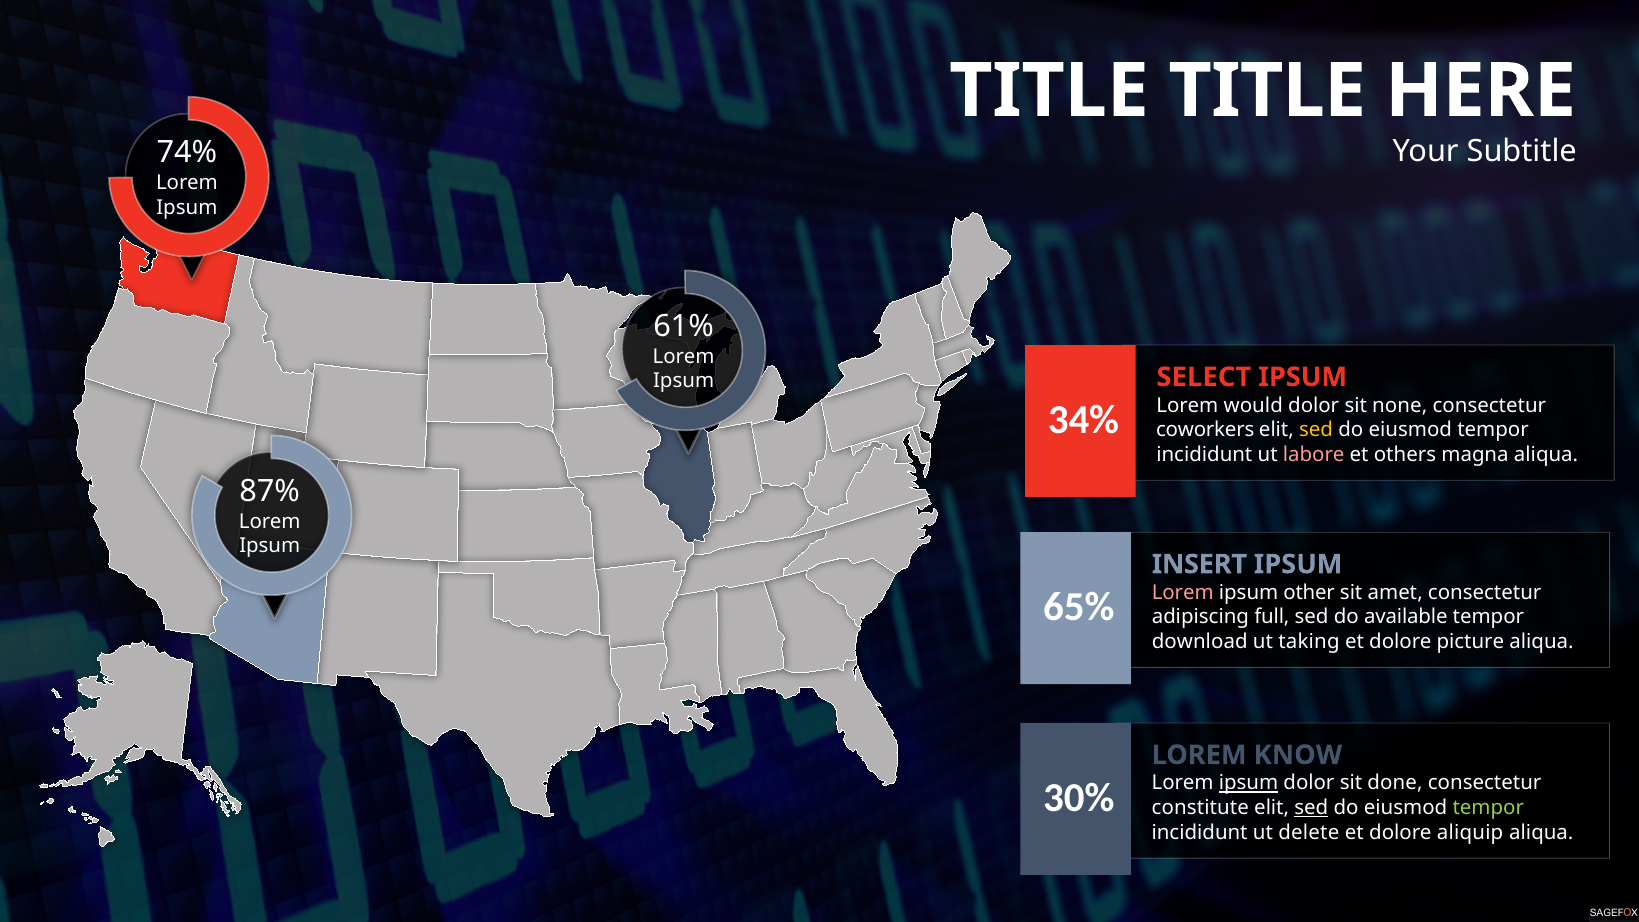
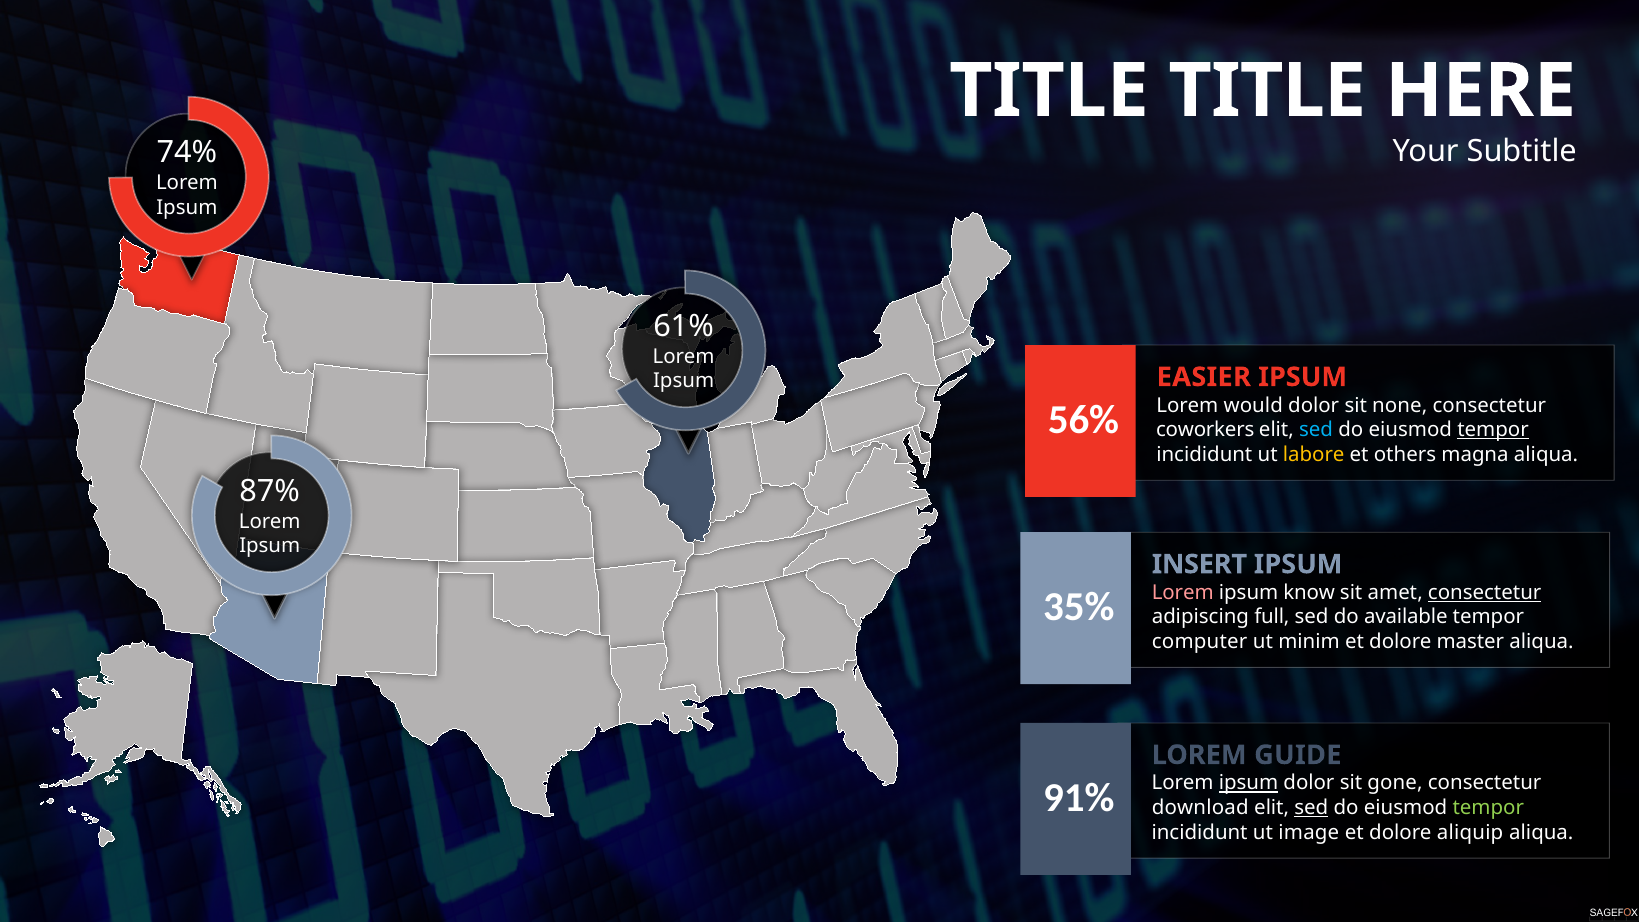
SELECT: SELECT -> EASIER (1204, 377)
34%: 34% -> 56% (1083, 420)
sed colour: yellow -> light blue (1316, 430)
tempor underline: none -> present (1493, 430)
labore colour: pink -> yellow (1314, 454)
other: other -> know (1309, 592)
consectetur underline: none -> present (1485, 592)
65%: 65% -> 35% (1079, 607)
download: download -> computer (1200, 642)
taking: taking -> minim (1309, 642)
picture: picture -> master (1470, 642)
KNOW: KNOW -> GUIDE (1298, 755)
done: done -> gone (1395, 783)
30%: 30% -> 91% (1079, 798)
constitute: constitute -> download (1200, 808)
delete: delete -> image (1309, 832)
